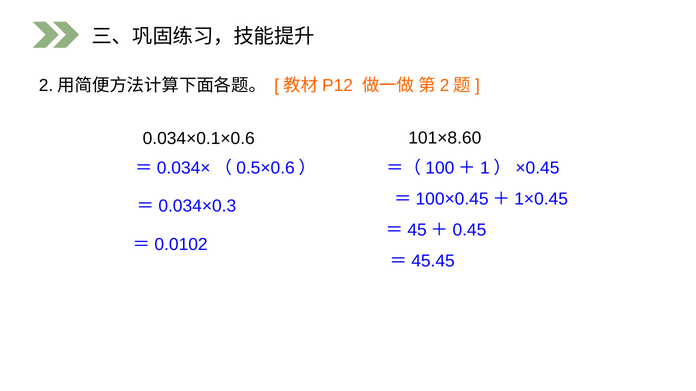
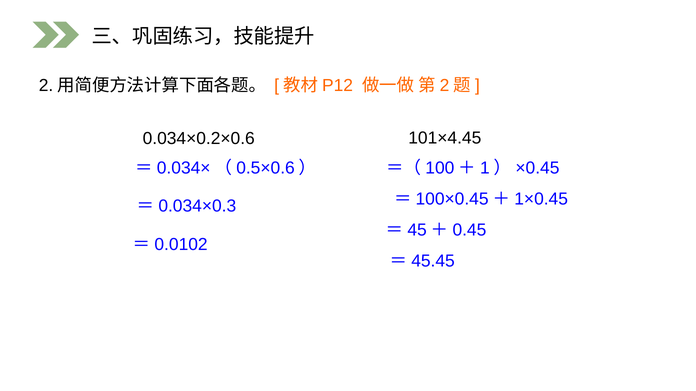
101×8.60: 101×8.60 -> 101×4.45 (445, 138)
0.034×0.1×0.6: 0.034×0.1×0.6 -> 0.034×0.2×0.6 (199, 139)
